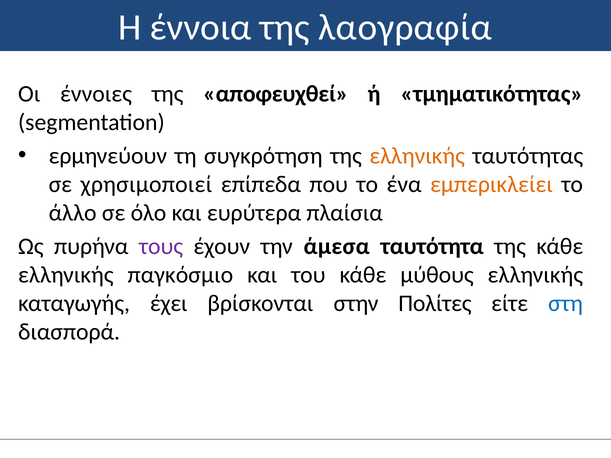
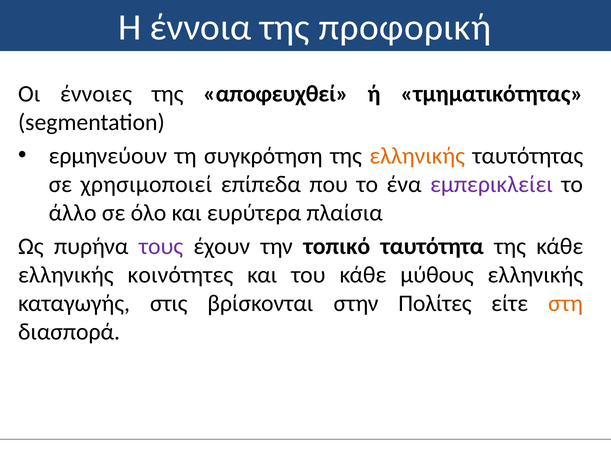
λαογραφία: λαογραφία -> προφορική (405, 27)
εμπερικλείει colour: orange -> purple (491, 184)
άμεσα: άμεσα -> τοπικό (337, 246)
παγκόσμιο: παγκόσμιο -> κοινότητες (180, 275)
έχει: έχει -> στις (169, 303)
στη colour: blue -> orange (566, 303)
